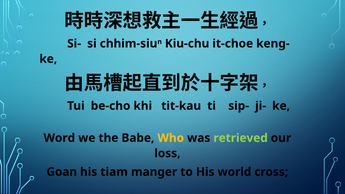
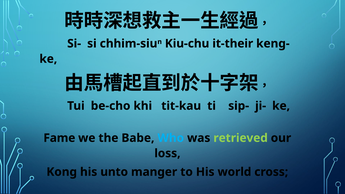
it-choe: it-choe -> it-their (233, 44)
Word: Word -> Fame (59, 138)
Who colour: yellow -> light blue (171, 138)
Goan: Goan -> Kong (62, 172)
tiam: tiam -> unto (114, 172)
